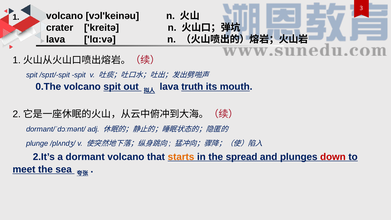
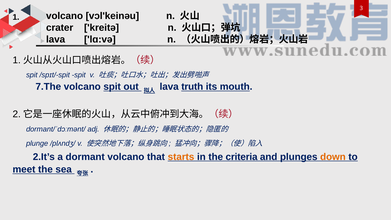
0.The: 0.The -> 7.The (48, 87)
spread: spread -> criteria (242, 157)
down colour: red -> orange (333, 157)
